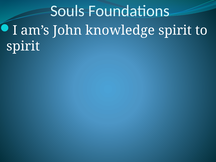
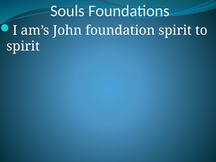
knowledge: knowledge -> foundation (120, 30)
